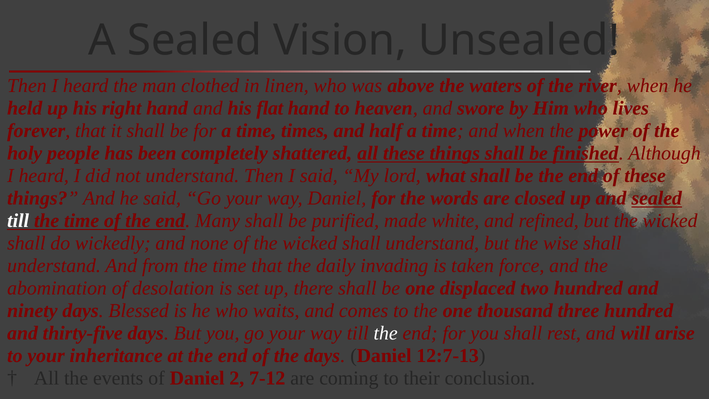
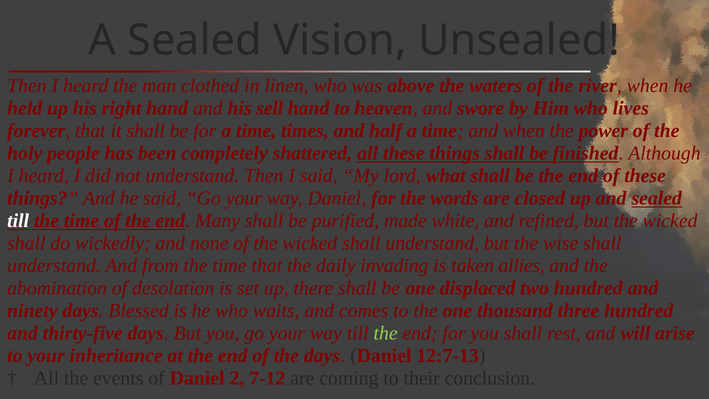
flat: flat -> sell (270, 108)
force: force -> allies (522, 266)
the colour: white -> light green (386, 333)
